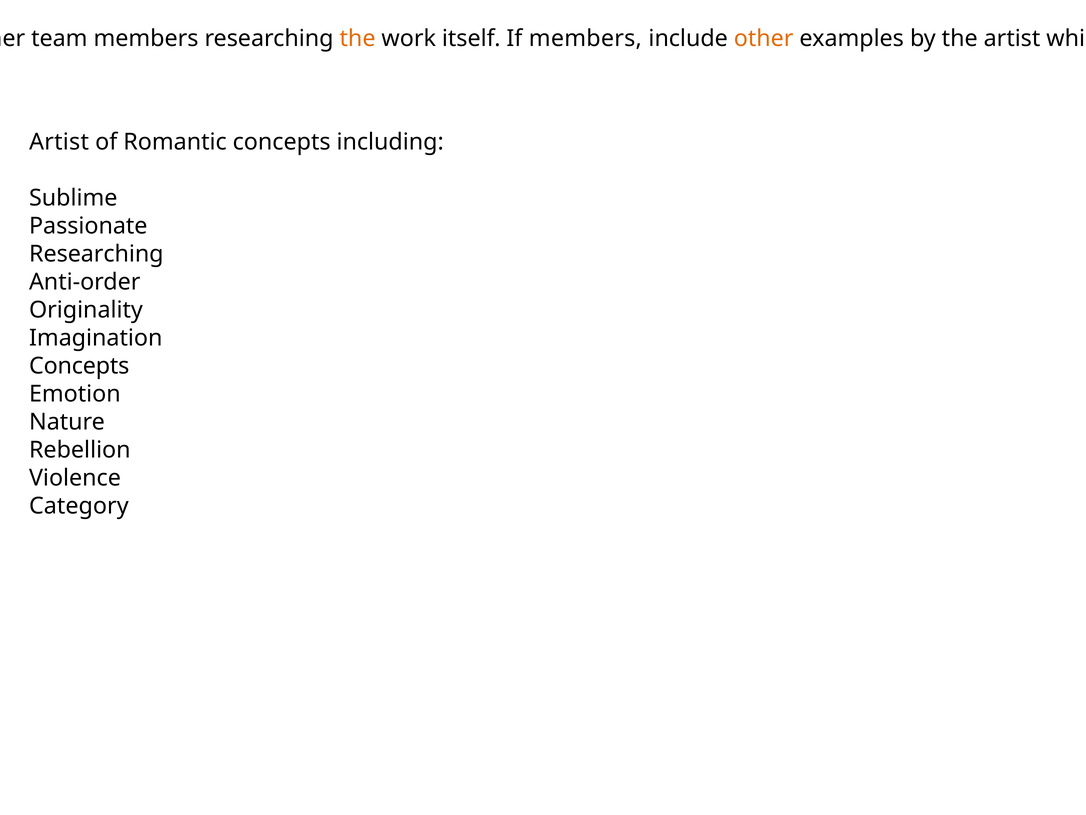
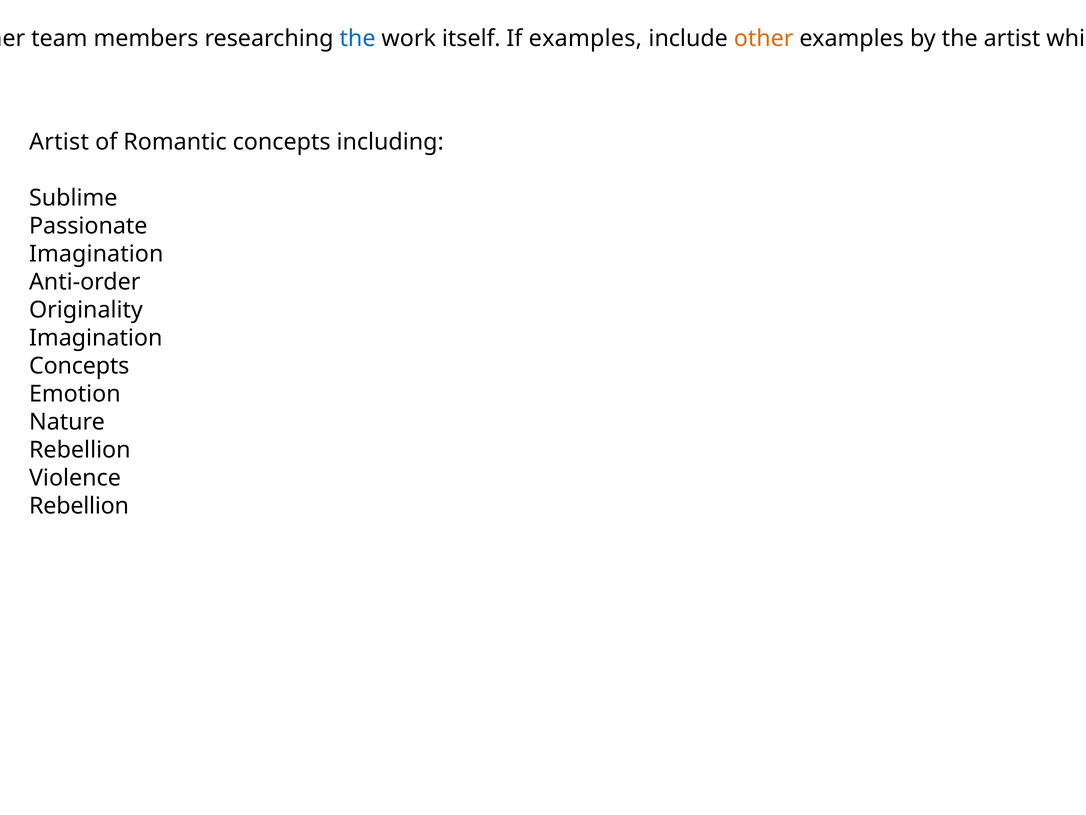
the colour: orange -> blue (358, 39)
If members: members -> examples (585, 39)
Researching: Researching -> Imagination (96, 254)
Category: Category -> Rebellion (79, 506)
